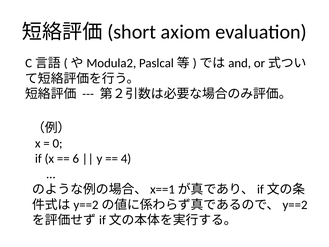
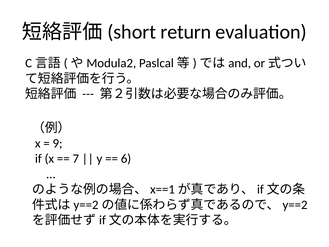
axiom: axiom -> return (186, 32)
0: 0 -> 9 (58, 143)
6: 6 -> 7 (76, 159)
4: 4 -> 6 (126, 159)
